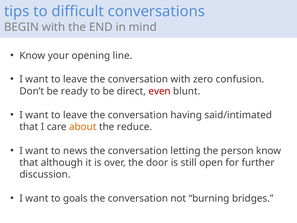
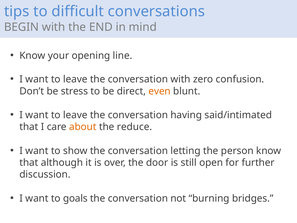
ready: ready -> stress (74, 91)
even colour: red -> orange (160, 91)
news: news -> show (75, 151)
